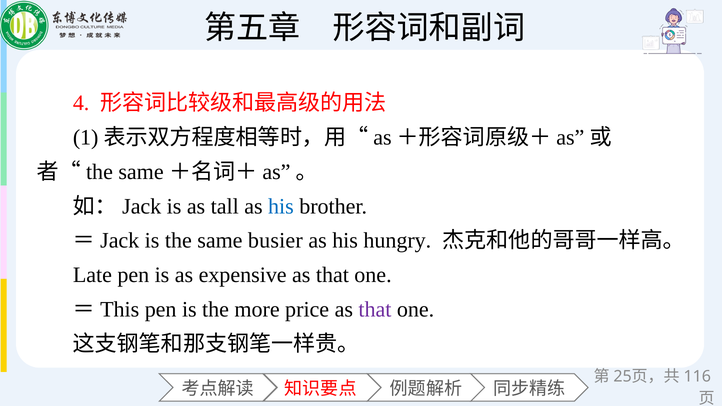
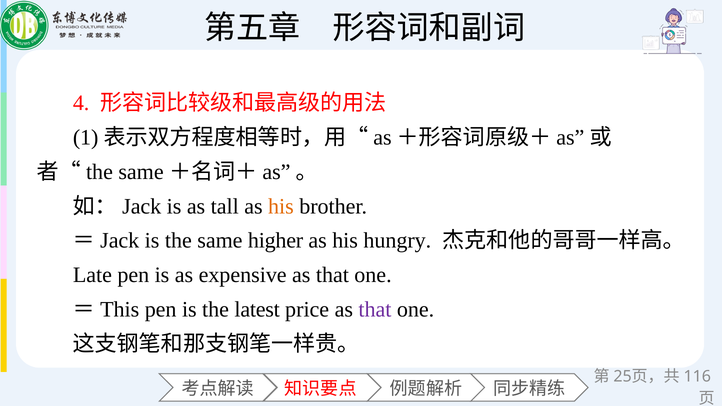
his colour: blue -> orange (281, 206)
busier: busier -> higher (276, 241)
more: more -> latest (257, 310)
